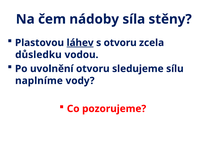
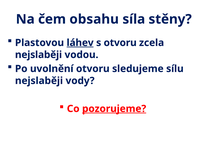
nádoby: nádoby -> obsahu (94, 19)
důsledku: důsledku -> nejslaběji (39, 55)
naplníme: naplníme -> nejslaběji (39, 81)
pozorujeme underline: none -> present (114, 109)
